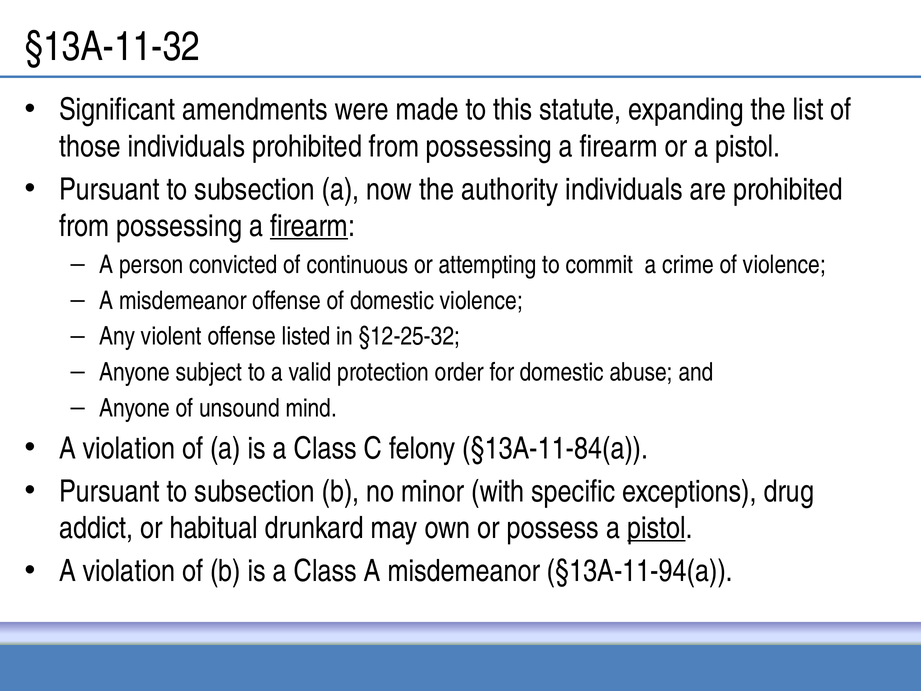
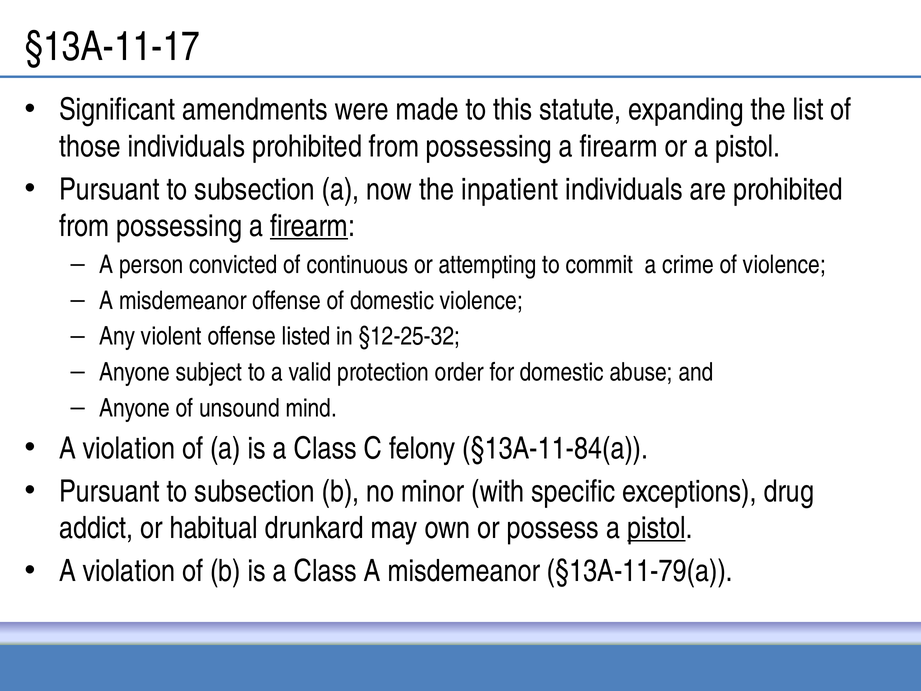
§13A-11-32: §13A-11-32 -> §13A-11-17 (112, 47)
authority: authority -> inpatient (510, 189)
§13A-11-94(a: §13A-11-94(a -> §13A-11-79(a (640, 571)
